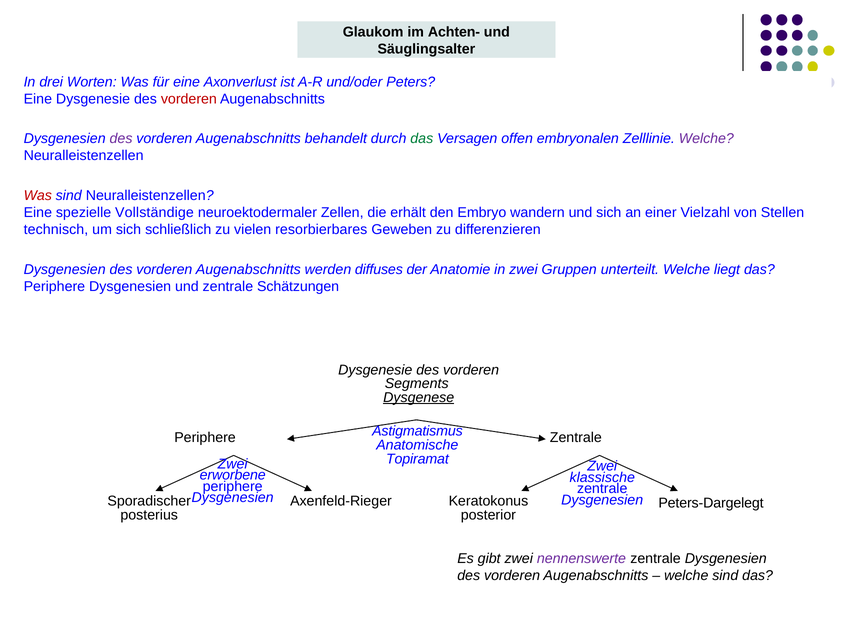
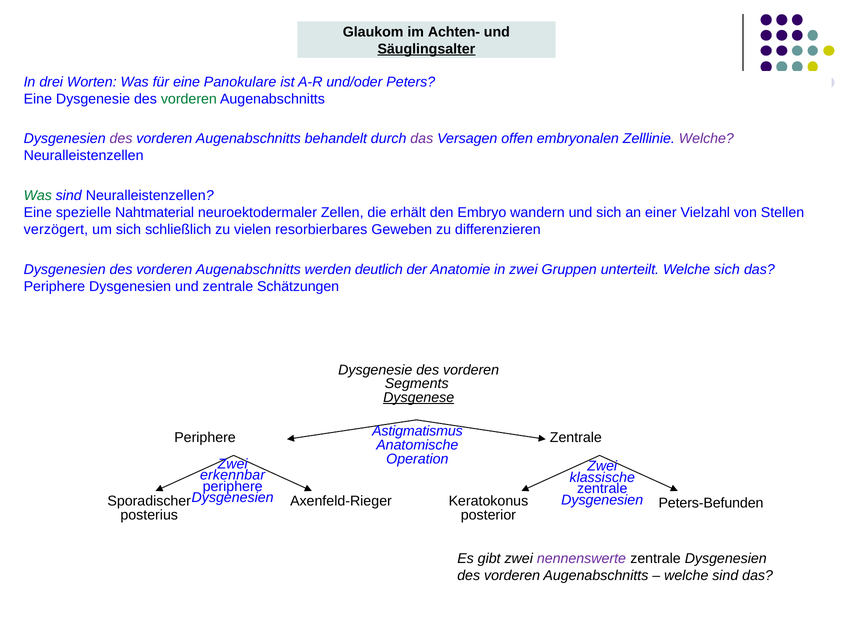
Säuglingsalter underline: none -> present (426, 49)
Axonverlust: Axonverlust -> Panokulare (240, 82)
vorderen colour: red -> green (189, 99)
das colour: green -> purple (422, 139)
Was colour: red -> green (38, 195)
Vollständige: Vollständige -> Nahtmaterial (155, 213)
technisch: technisch -> verzögert (56, 230)
diffuses: diffuses -> deutlich (379, 269)
Welche liegt: liegt -> sich (727, 269)
Topiramat: Topiramat -> Operation (417, 459)
erworbene: erworbene -> erkennbar (233, 475)
Peters-Dargelegt: Peters-Dargelegt -> Peters-Befunden (711, 503)
